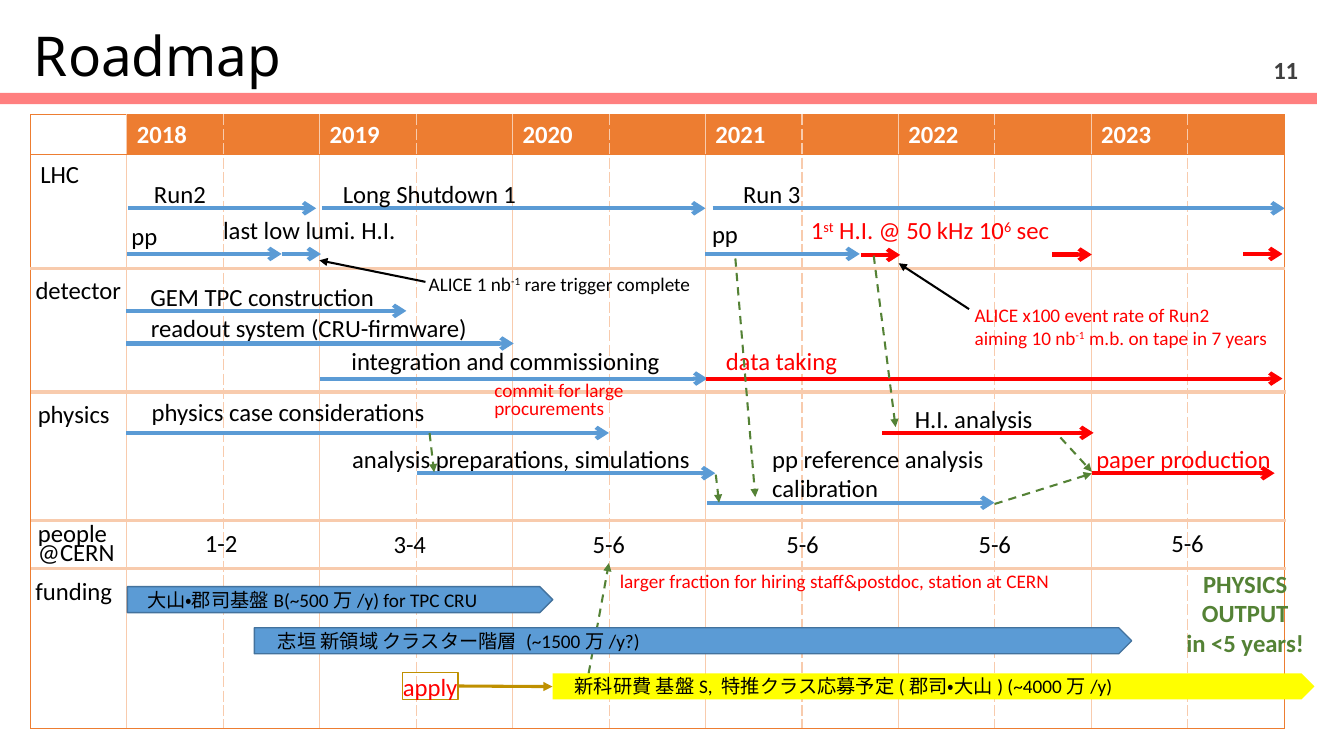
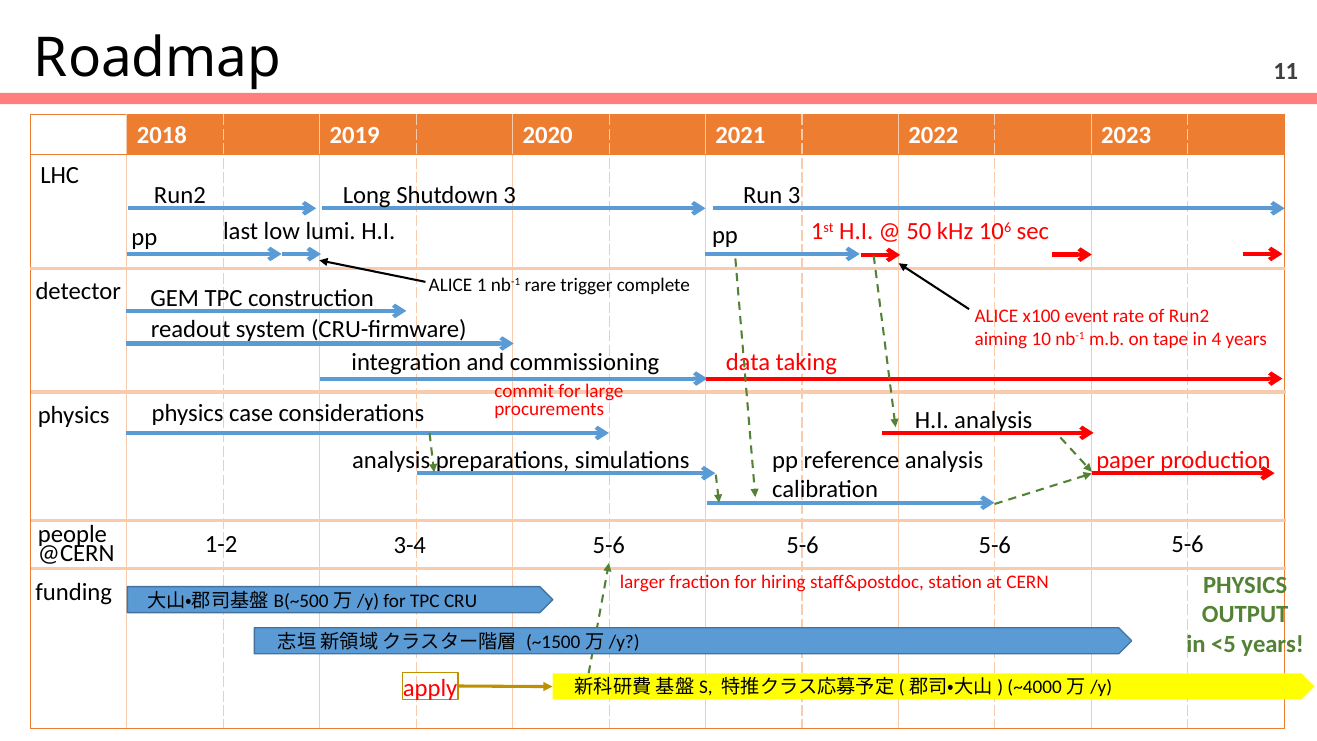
Shutdown 1: 1 -> 3 (510, 195)
7: 7 -> 4 (1216, 339)
